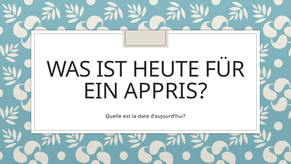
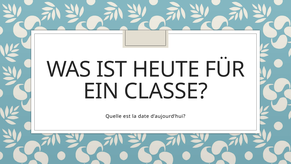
APPRIS: APPRIS -> CLASSE (166, 91)
